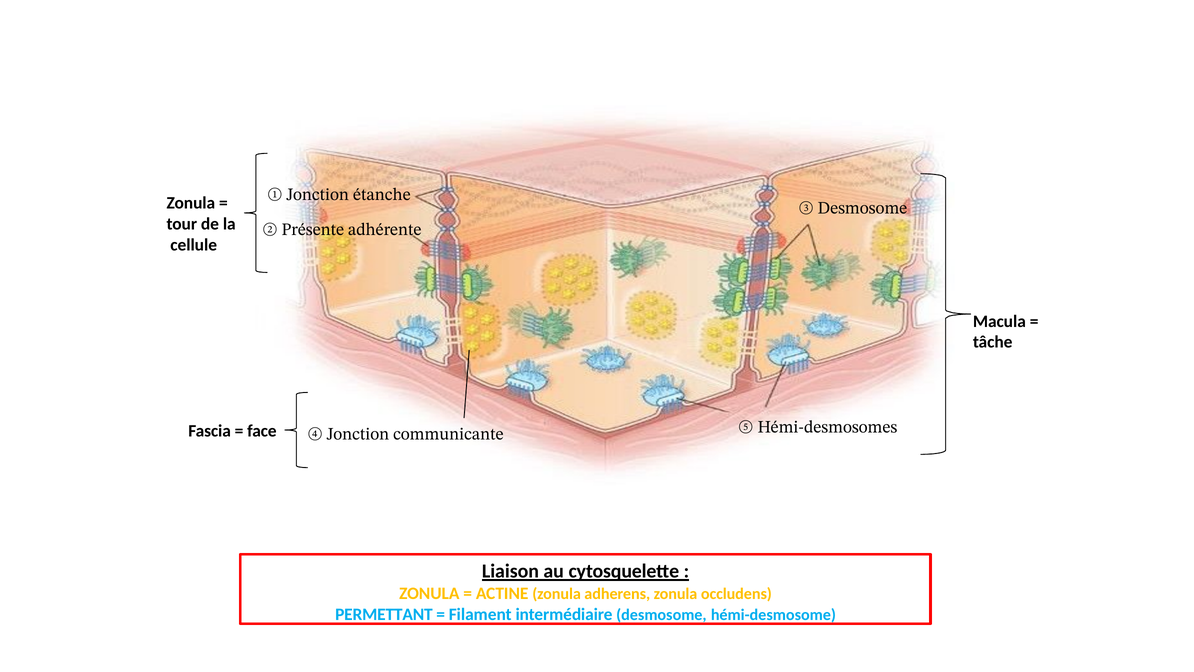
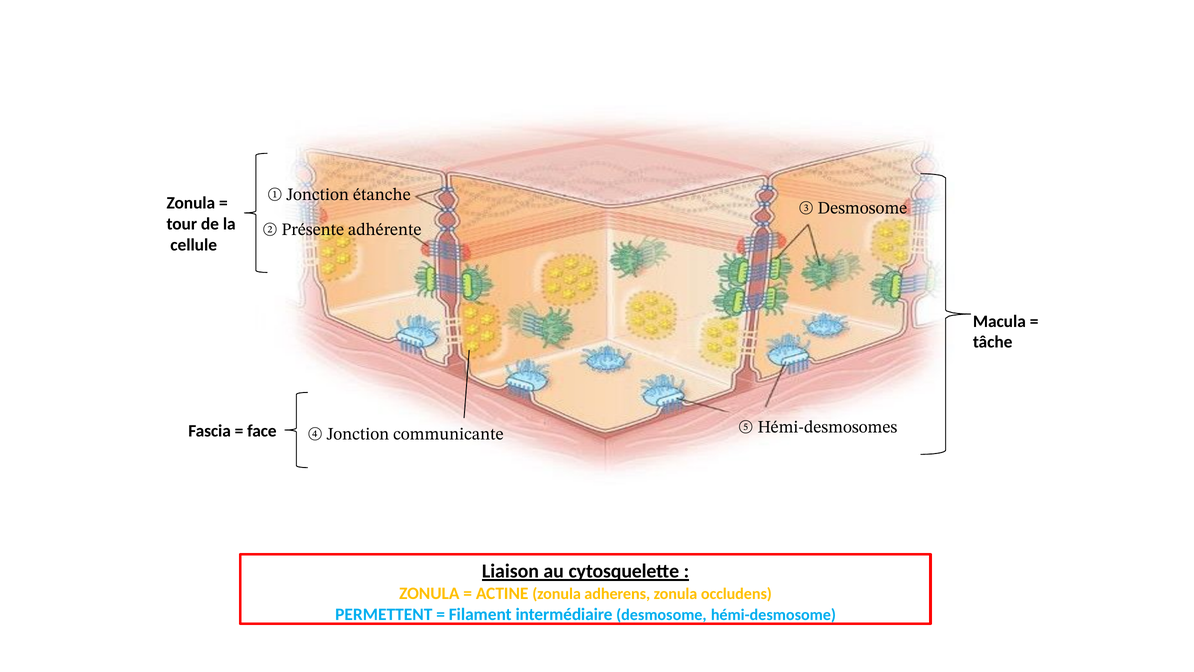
PERMETTANT: PERMETTANT -> PERMETTENT (384, 614)
